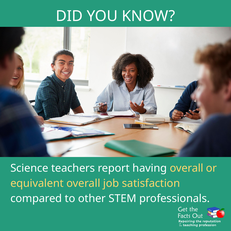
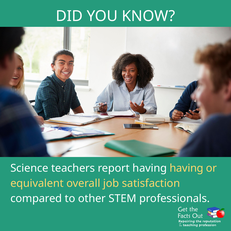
having overall: overall -> having (187, 168)
